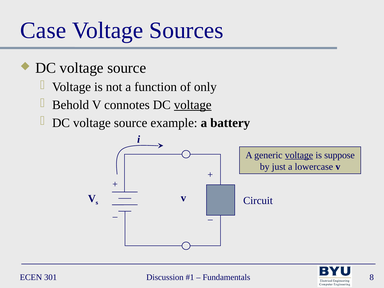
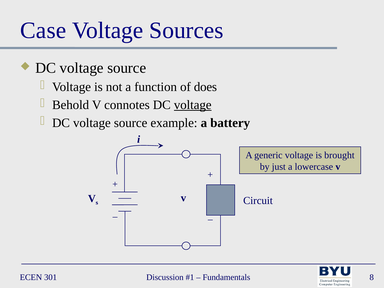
only: only -> does (205, 87)
voltage underline: present -> none (299, 155)
suppose: suppose -> brought (339, 155)
